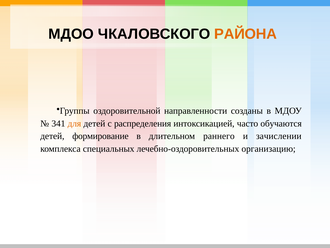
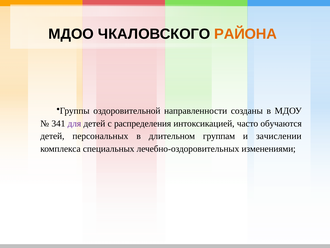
для colour: orange -> purple (74, 123)
формирование: формирование -> персональных (100, 136)
раннего: раннего -> группам (219, 136)
организацию: организацию -> изменениями (269, 149)
